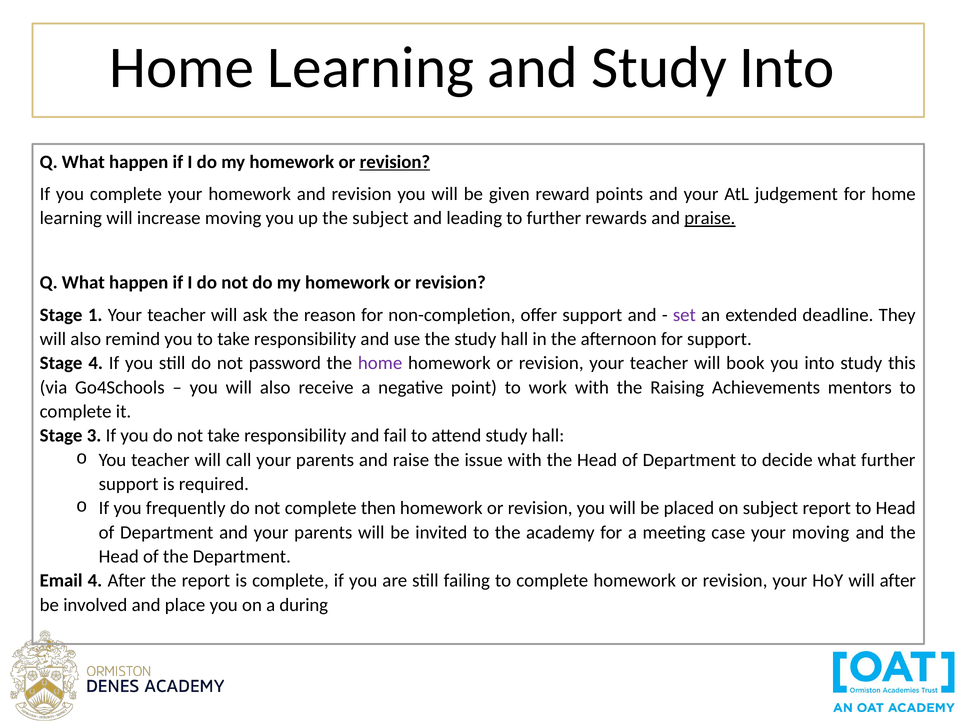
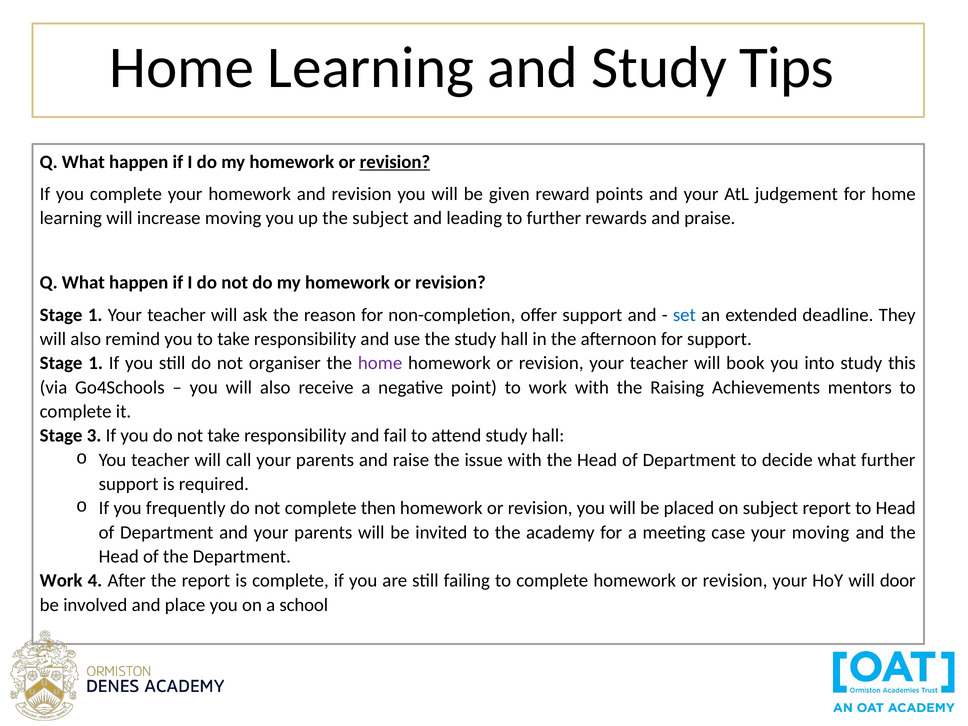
Study Into: Into -> Tips (787, 68)
praise underline: present -> none (710, 218)
set colour: purple -> blue (684, 315)
4: 4 -> 1 (96, 363)
password: password -> organiser (285, 363)
Email: Email -> Work (61, 581)
will after: after -> door (898, 581)
during: during -> school (304, 605)
